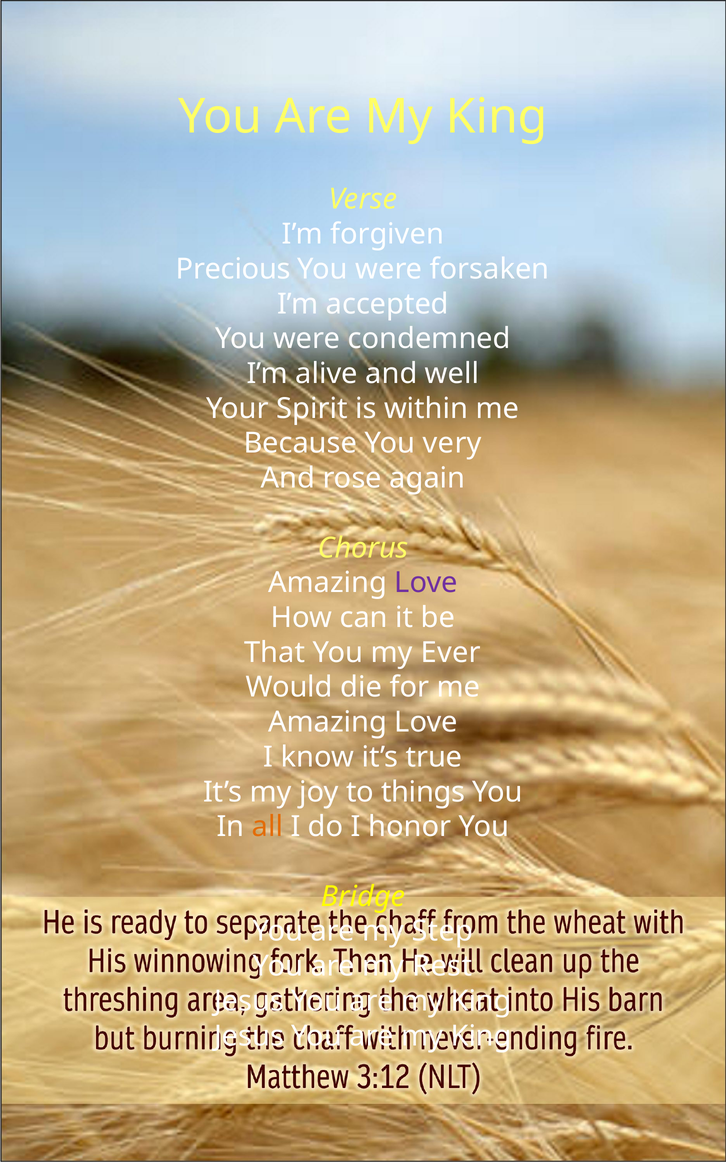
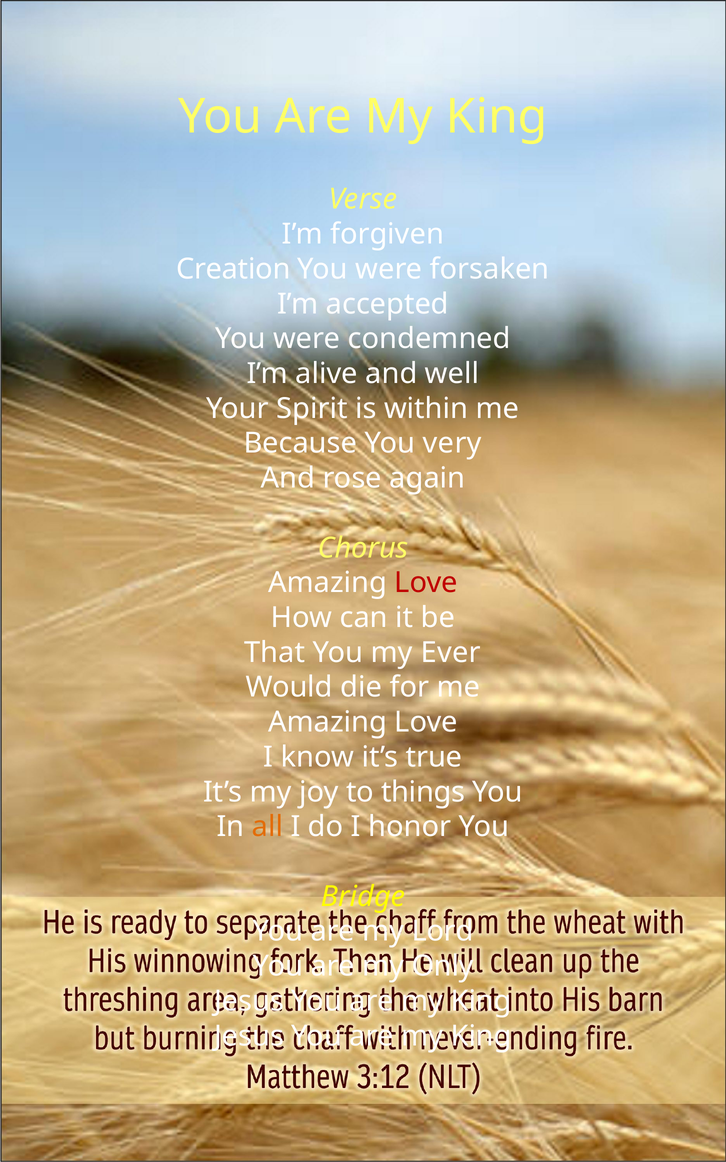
Precious: Precious -> Creation (233, 269)
Love colour: purple -> red (426, 583)
Step: Step -> Lord (443, 931)
Rest: Rest -> Only (443, 966)
